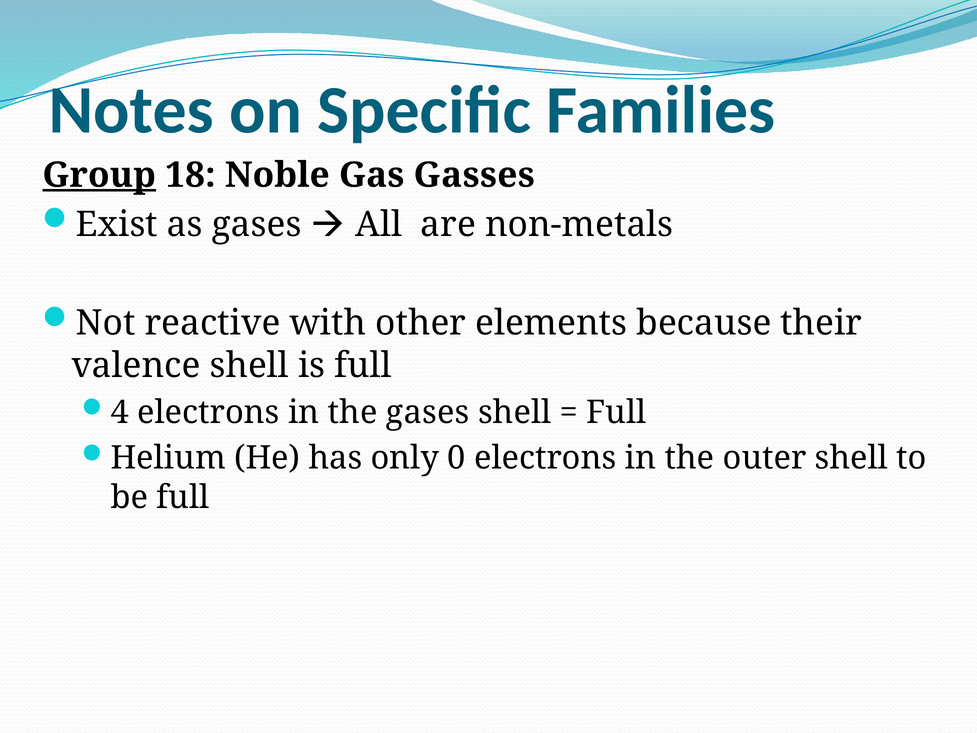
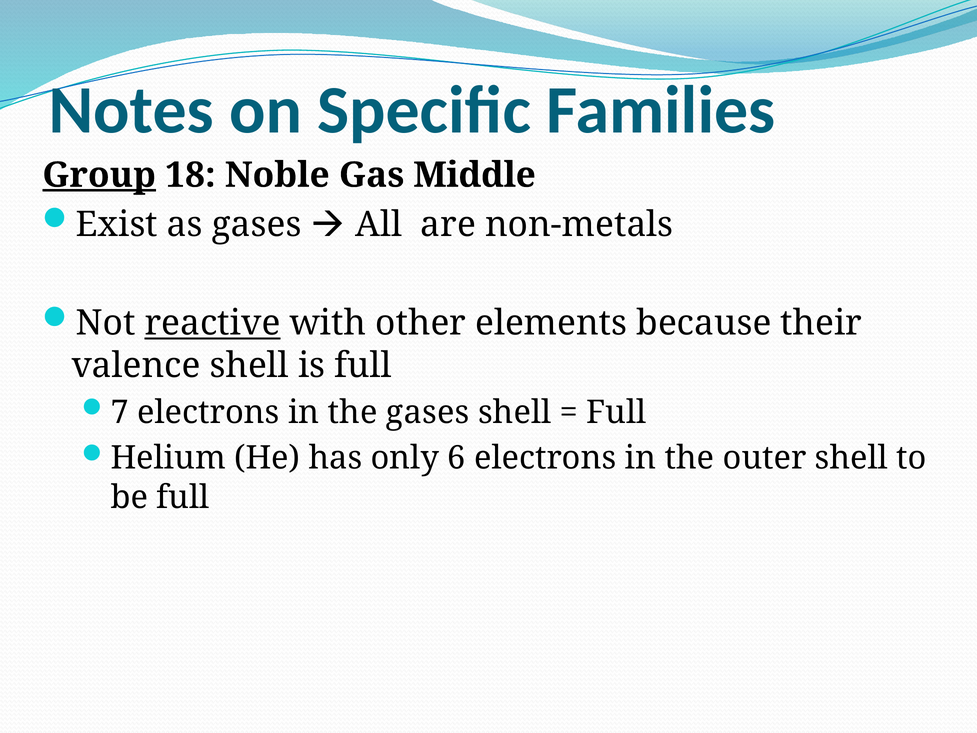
Gasses: Gasses -> Middle (474, 175)
reactive underline: none -> present (213, 323)
4: 4 -> 7 (120, 412)
0: 0 -> 6 (457, 458)
